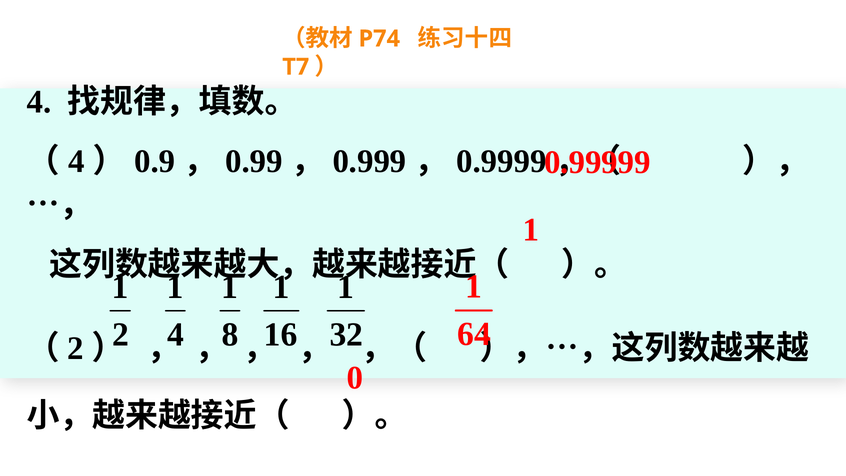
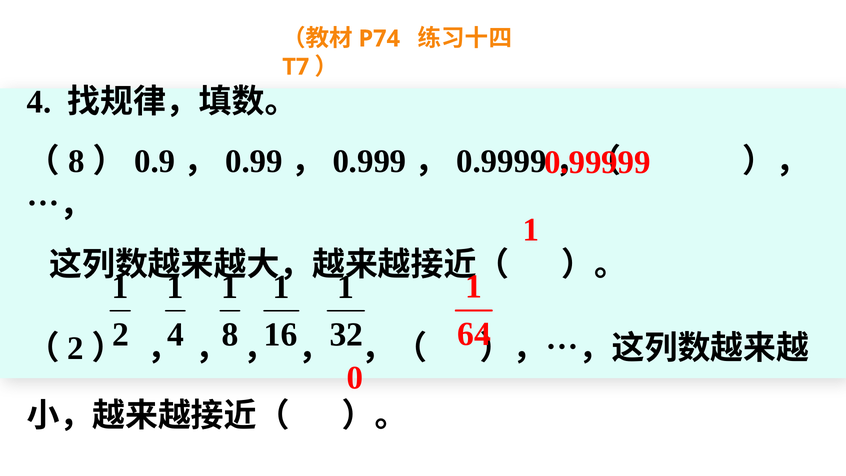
4: 4 -> 8 (76, 162)
